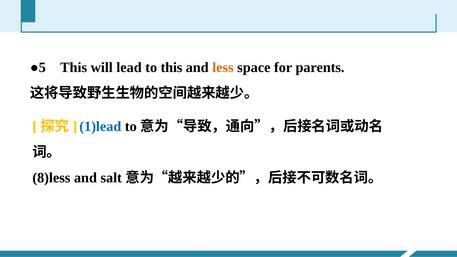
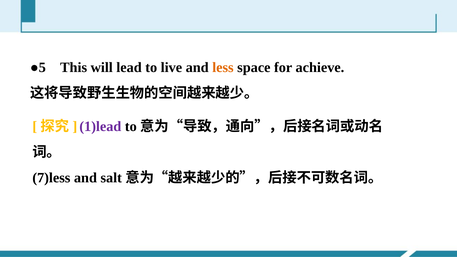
to this: this -> live (171, 68)
parents: parents -> achieve (320, 68)
1)lead colour: blue -> purple (100, 126)
8)less: 8)less -> 7)less (51, 178)
